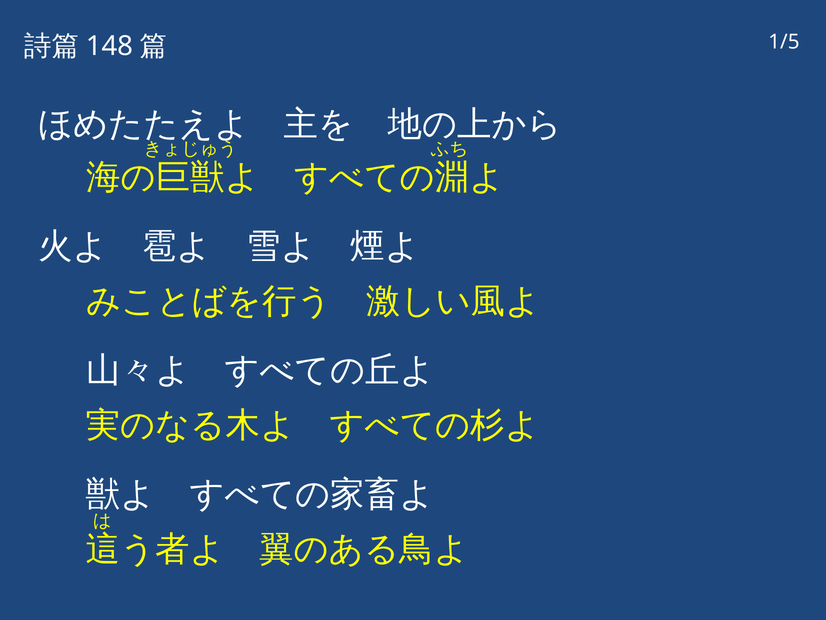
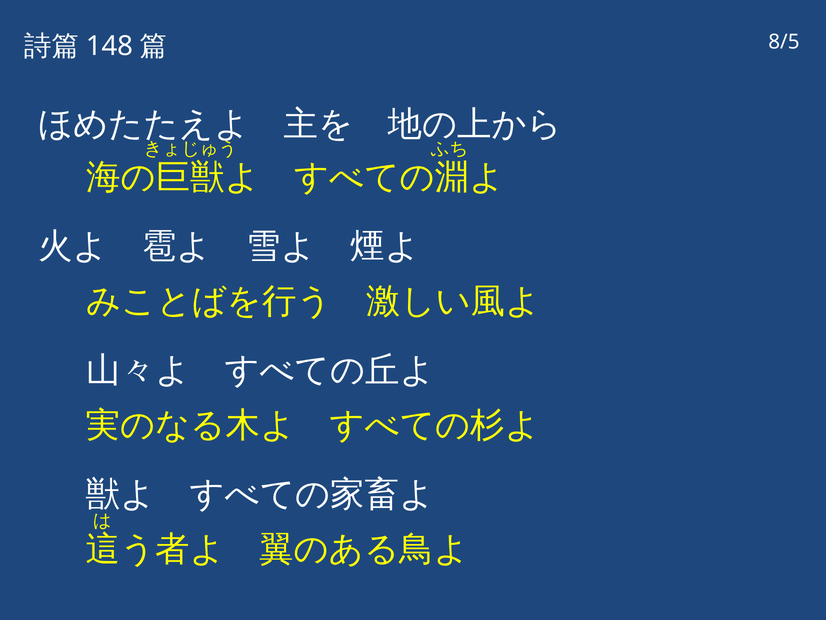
1/5: 1/5 -> 8/5 (784, 42)
